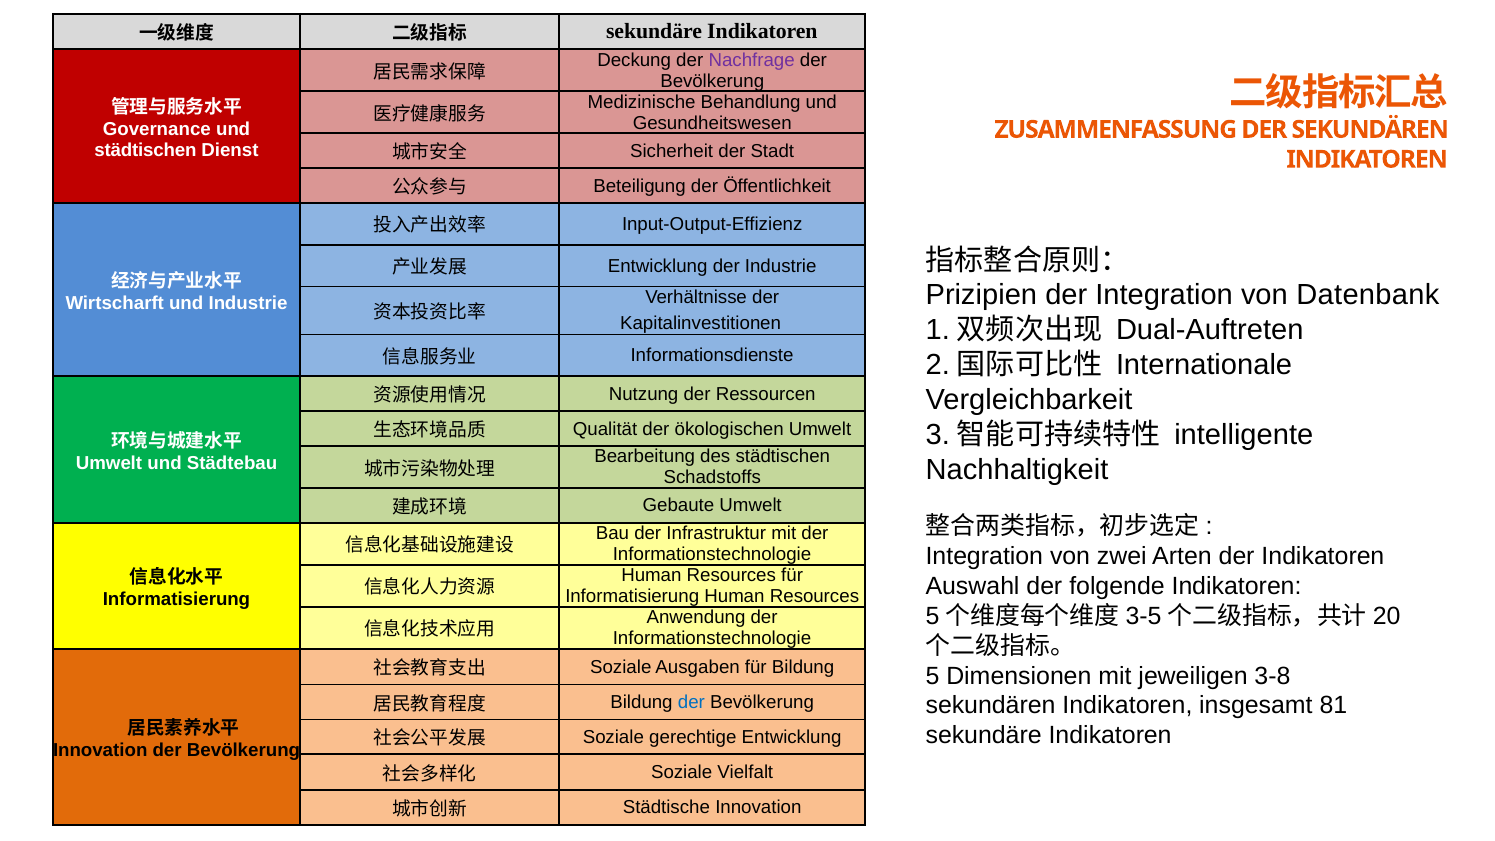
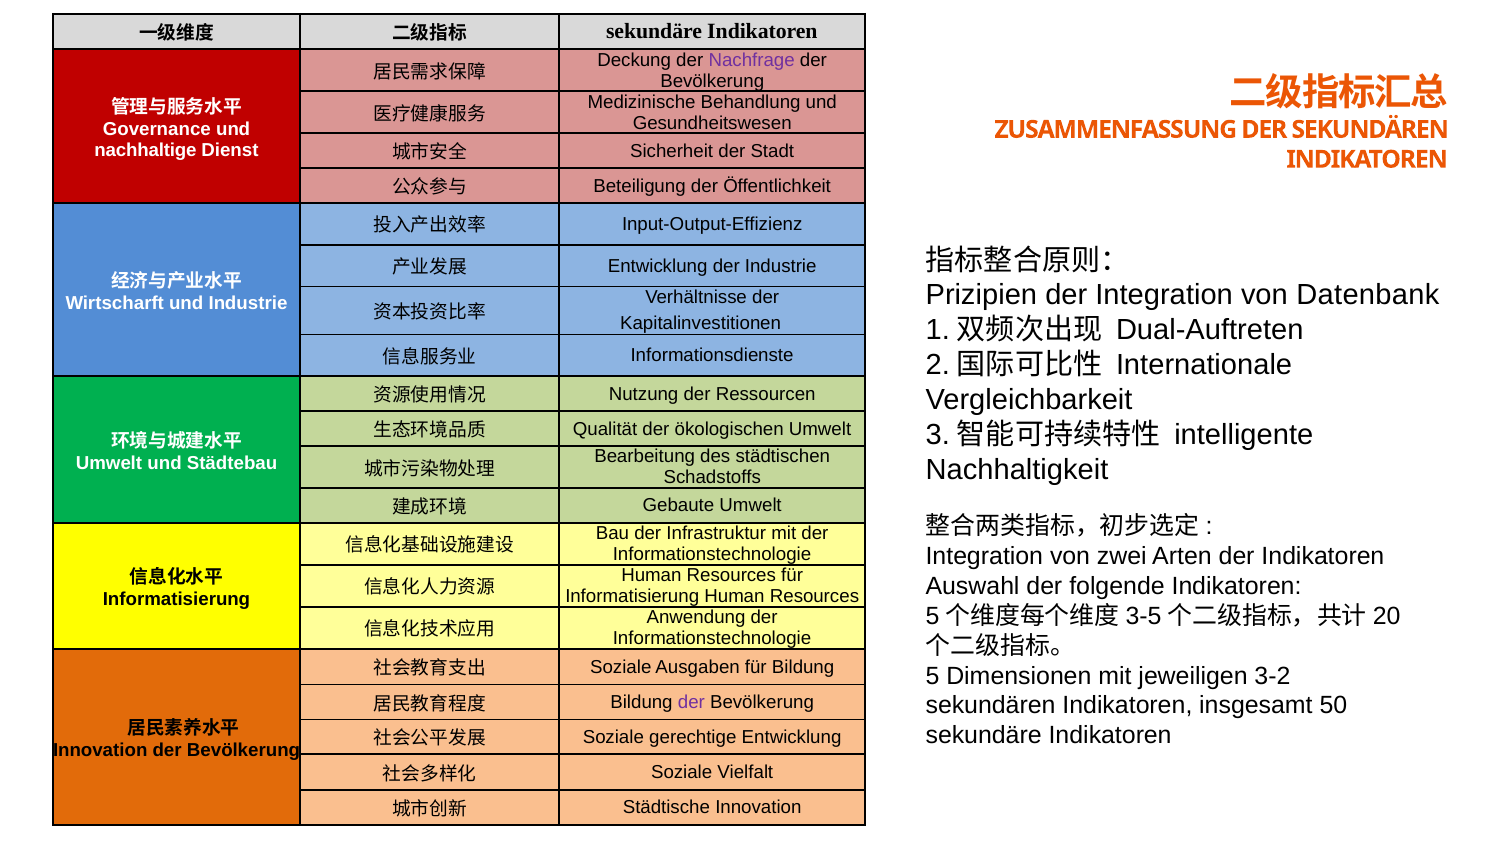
städtischen: städtischen -> nachhaltige (145, 151)
3-8: 3-8 -> 3-2 (1272, 676)
81: 81 -> 50 (1333, 706)
der colour: blue -> purple (691, 702)
